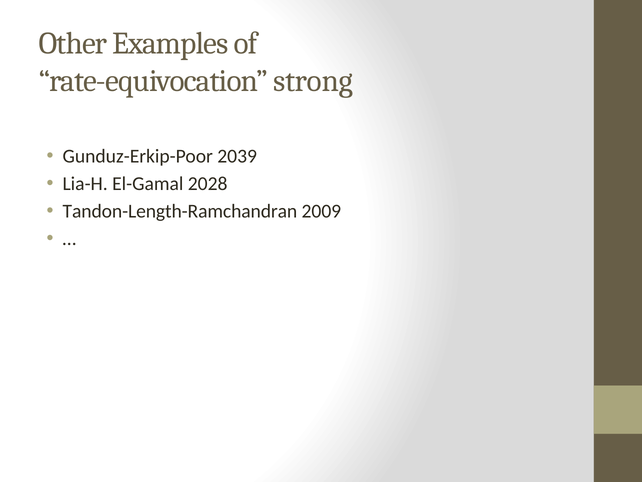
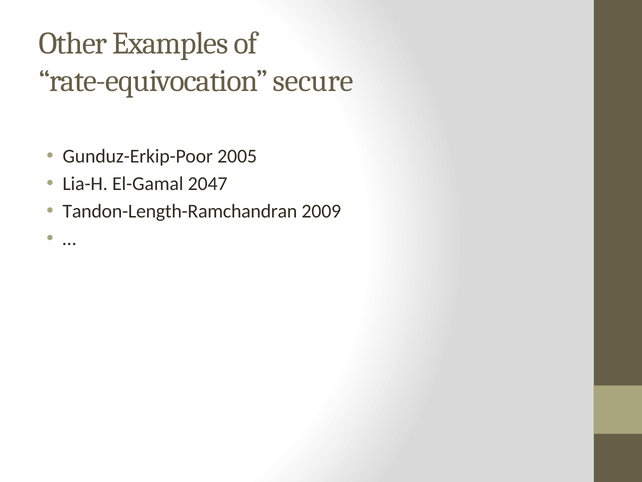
strong: strong -> secure (313, 81)
2039: 2039 -> 2005 (237, 156)
2028: 2028 -> 2047 (208, 184)
